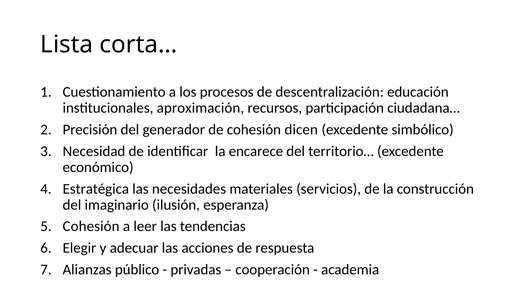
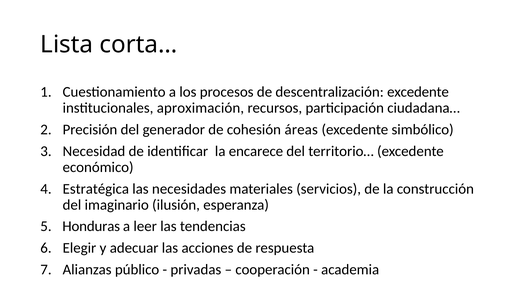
descentralización educación: educación -> excedente (418, 92)
dicen: dicen -> áreas (301, 130)
Cohesión: Cohesión -> Honduras (91, 227)
